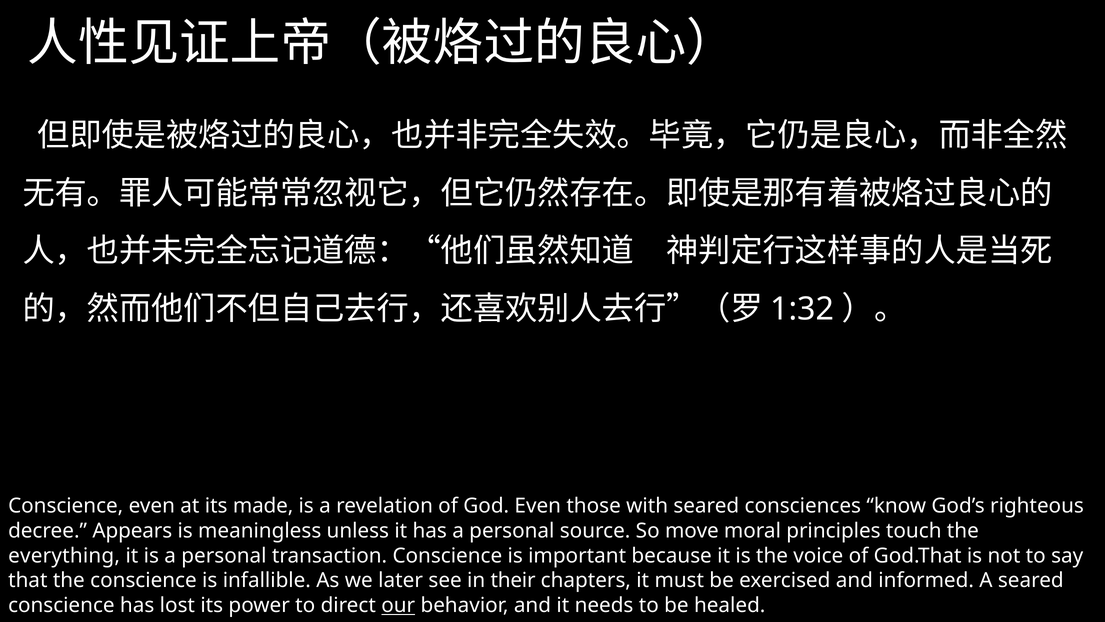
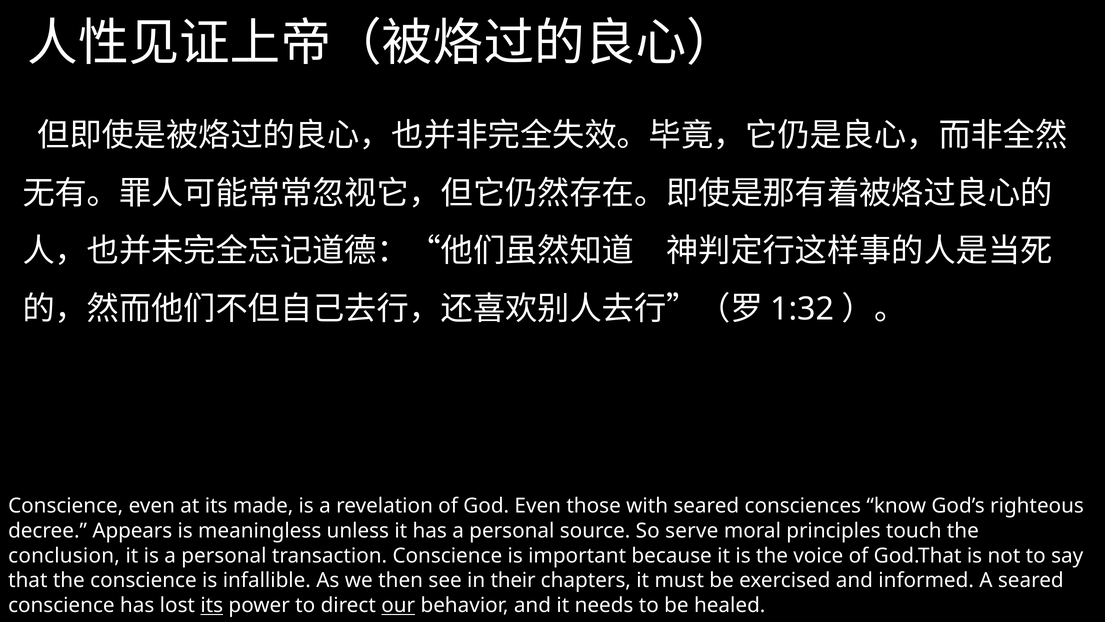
move: move -> serve (692, 530)
everything: everything -> conclusion (64, 555)
later: later -> then (401, 580)
its underline: none -> present (212, 605)
